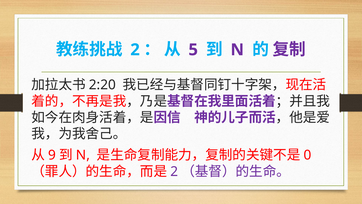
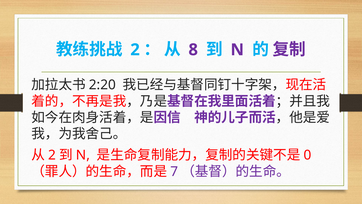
5: 5 -> 8 (193, 50)
9: 9 -> 2 (52, 155)
2: 2 -> 7 (174, 171)
